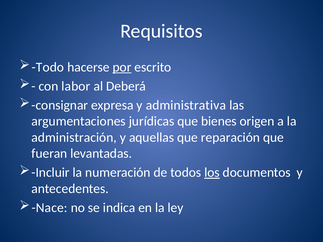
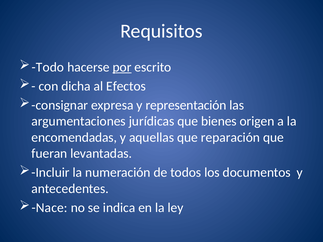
labor: labor -> dicha (76, 86)
Deberá: Deberá -> Efectos (126, 86)
administrativa: administrativa -> representación (186, 105)
administración: administración -> encomendadas (74, 138)
los underline: present -> none (212, 173)
